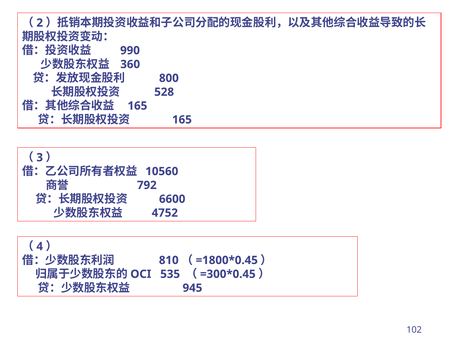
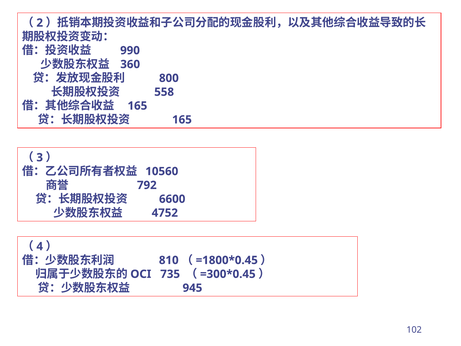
528: 528 -> 558 (164, 92)
535: 535 -> 735 (170, 274)
